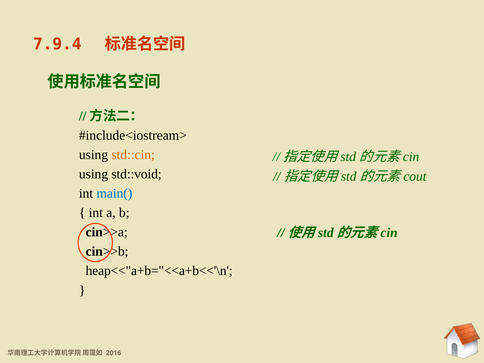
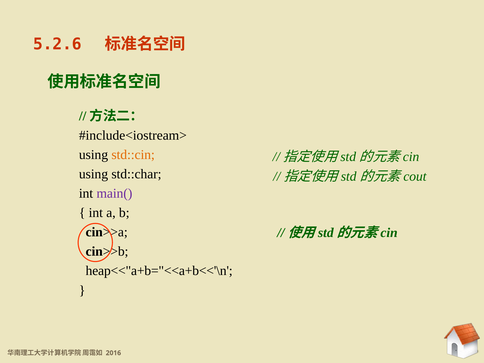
7.9.4: 7.9.4 -> 5.2.6 (57, 44)
std::void: std::void -> std::char (136, 174)
main( colour: blue -> purple (114, 193)
